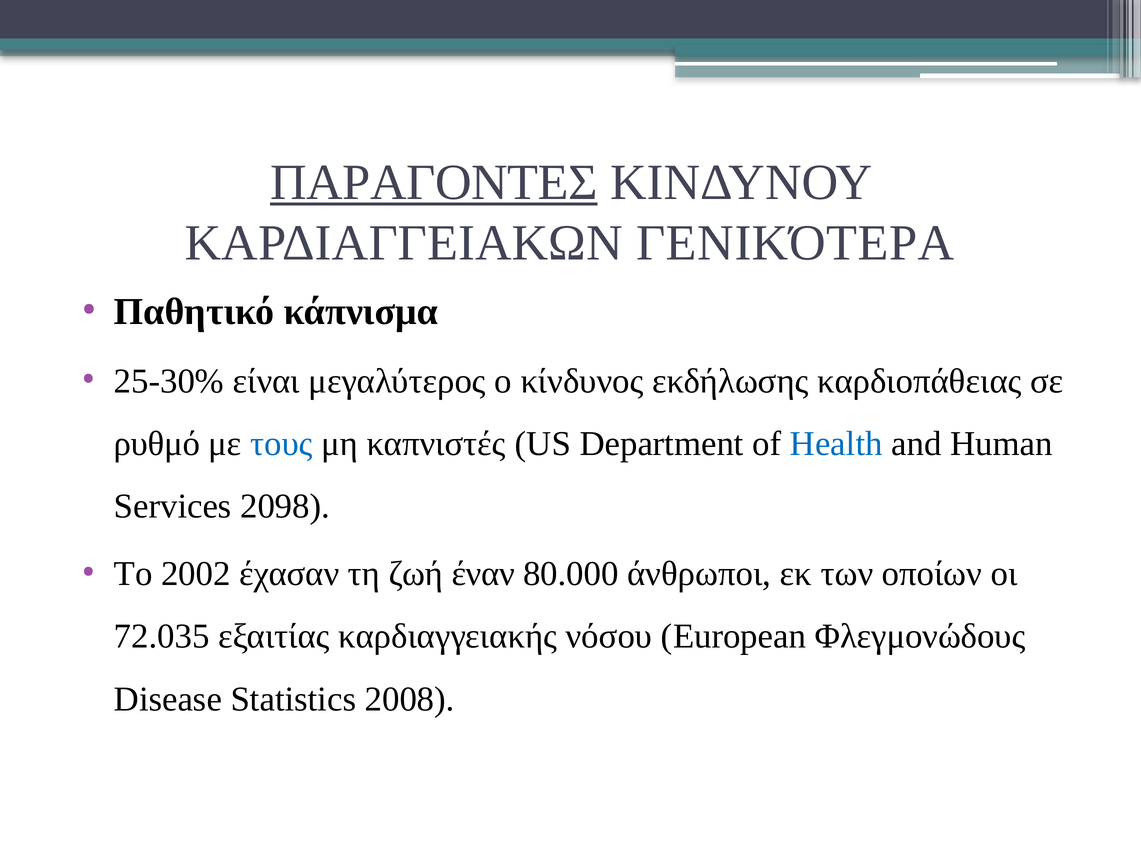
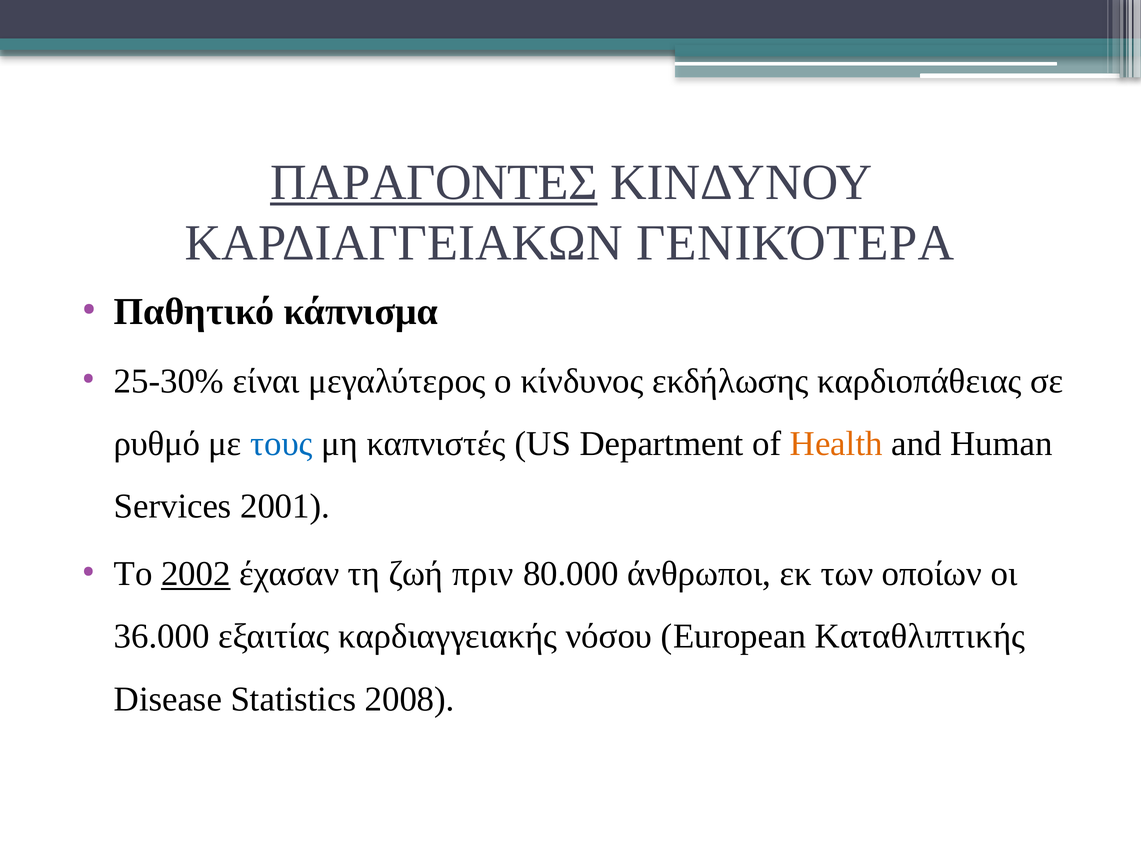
Health colour: blue -> orange (836, 444)
2098: 2098 -> 2001 (285, 506)
2002 underline: none -> present (196, 574)
έναν: έναν -> πριν (483, 574)
72.035: 72.035 -> 36.000 (162, 636)
Φλεγμονώδους: Φλεγμονώδους -> Καταθλιπτικής (920, 636)
